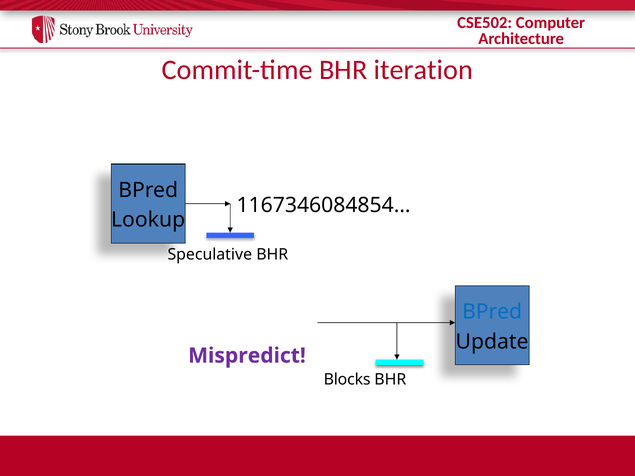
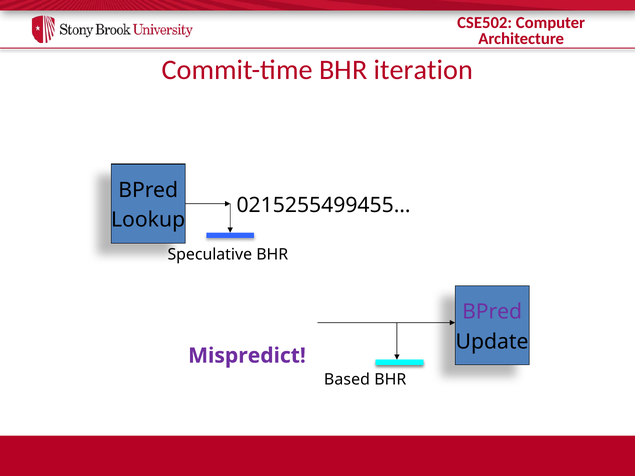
1167346084854…: 1167346084854… -> 0215255499455… (324, 205)
BPred colour: blue -> purple (492, 312)
Blocks: Blocks -> Based (347, 380)
